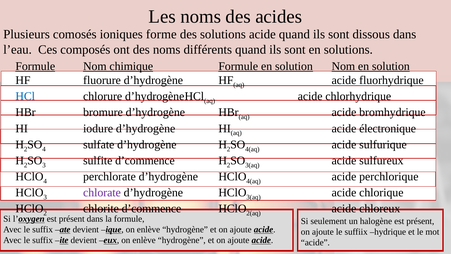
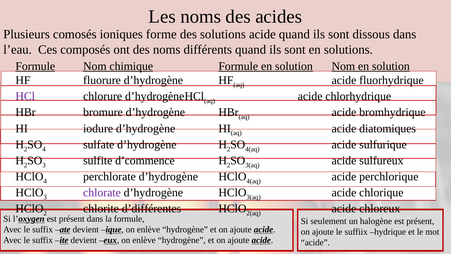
HCl colour: blue -> purple (25, 96)
électronique: électronique -> diatomiques (388, 128)
chlorite d’commence: d’commence -> d’différentes (151, 208)
